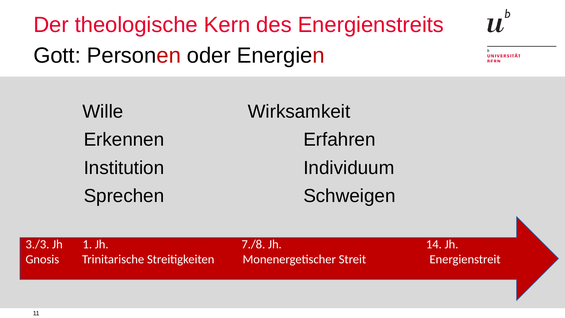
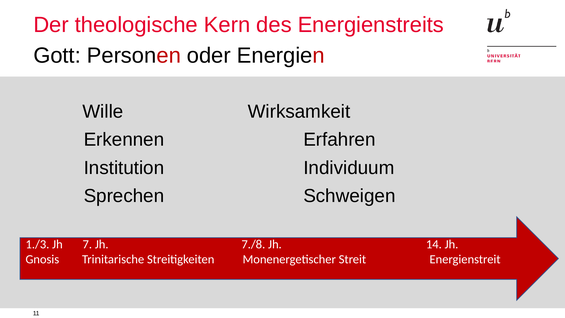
3./3: 3./3 -> 1./3 (37, 244)
1: 1 -> 7 (87, 244)
